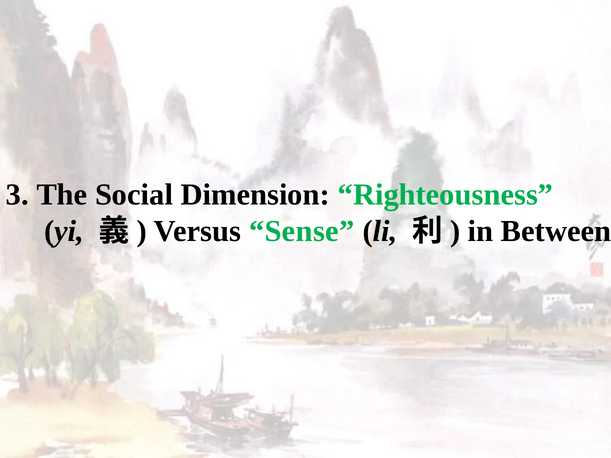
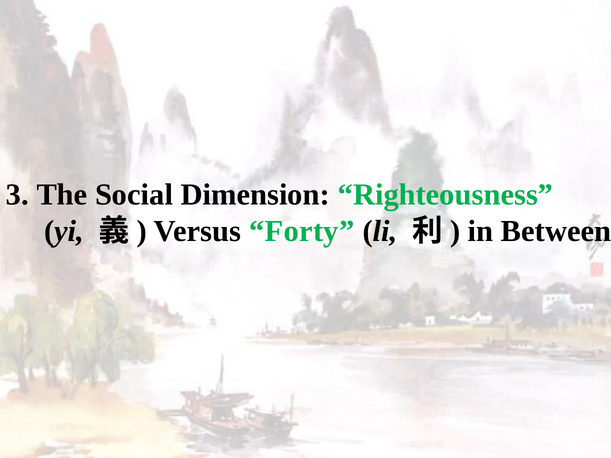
Sense: Sense -> Forty (302, 231)
